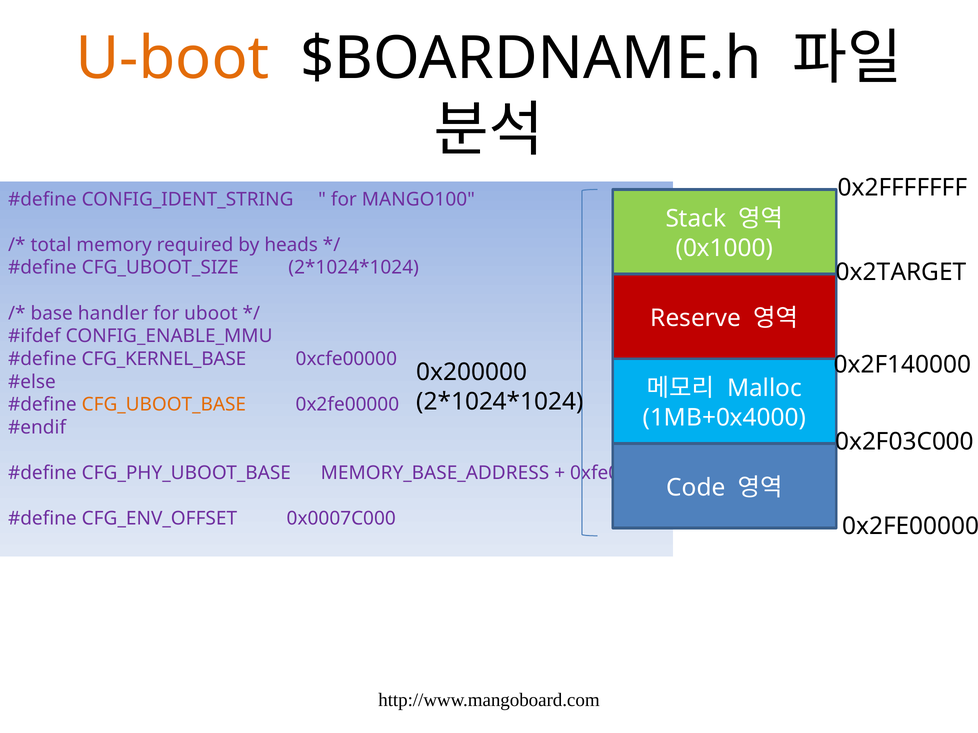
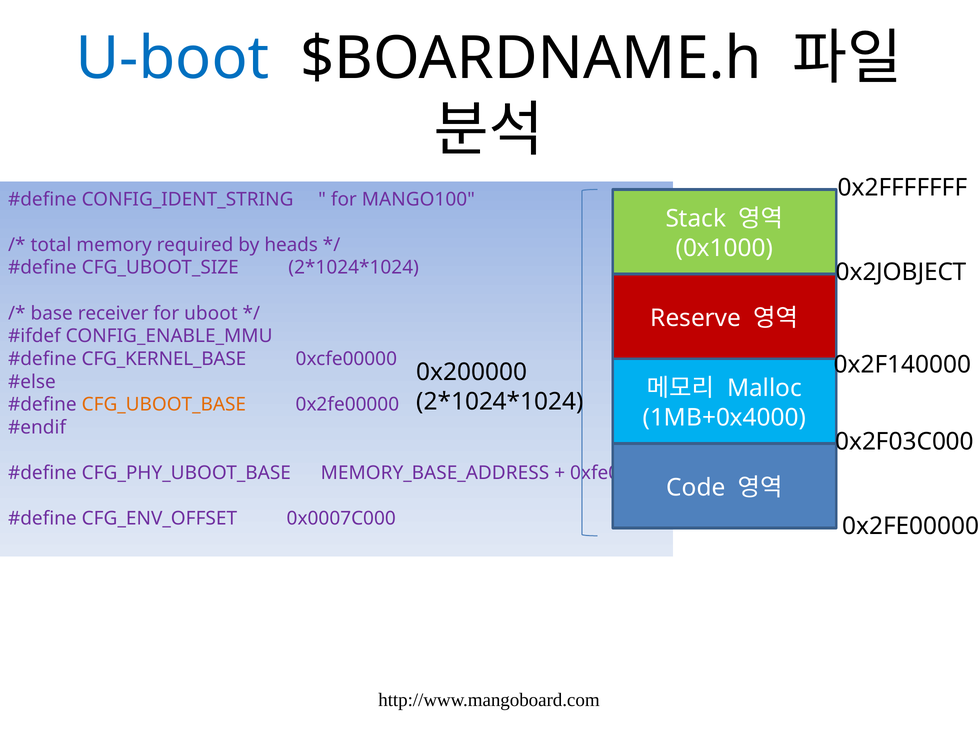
U-boot colour: orange -> blue (172, 59)
0x2TARGET: 0x2TARGET -> 0x2JOBJECT (901, 272)
handler: handler -> receiver (113, 314)
